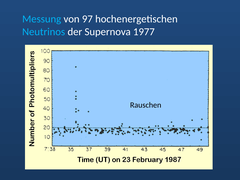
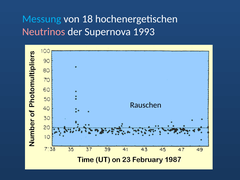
97: 97 -> 18 (87, 19)
Neutrinos colour: light blue -> pink (44, 32)
1977: 1977 -> 1993 (144, 32)
